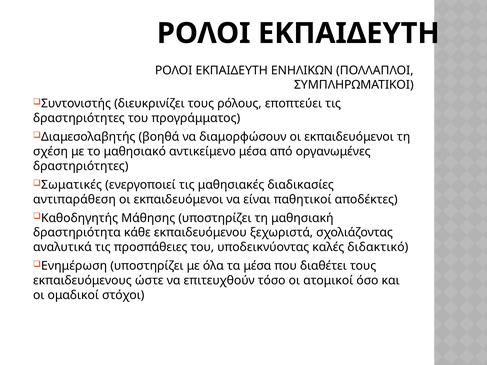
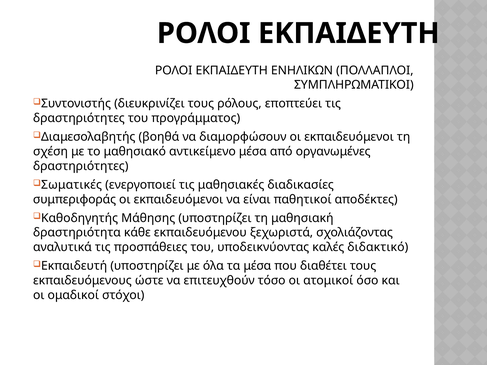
αντιπαράθεση: αντιπαράθεση -> συμπεριφοράς (75, 200)
Ενημέρωση: Ενημέρωση -> Εκπαιδευτή (74, 266)
